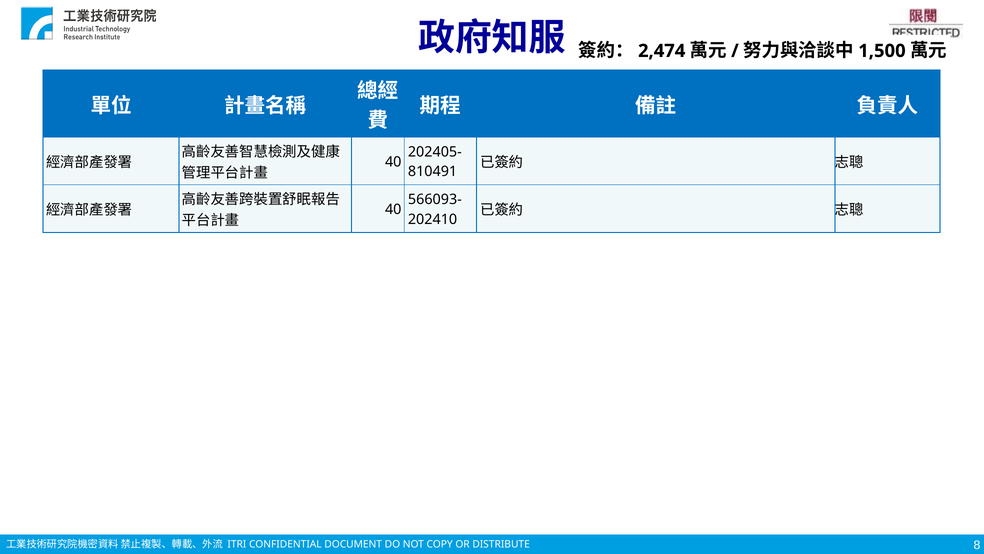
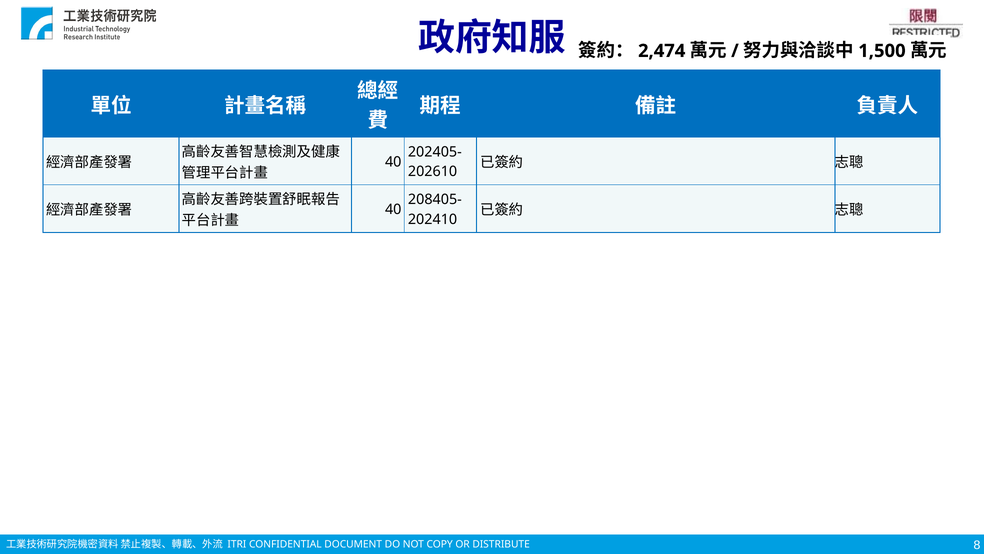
810491: 810491 -> 202610 (433, 171)
566093-: 566093- -> 208405- (435, 200)
